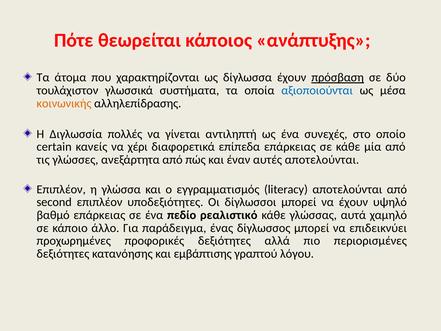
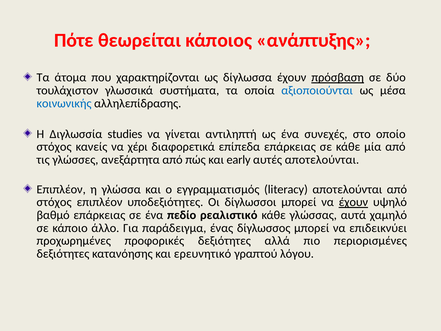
κοινωνικής colour: orange -> blue (64, 103)
πολλές: πολλές -> studies (125, 134)
certain: certain -> στόχος (54, 147)
έναν: έναν -> early (239, 160)
second: second -> στόχος (54, 202)
έχουν underline: none -> present (353, 202)
εμβάπτισης: εμβάπτισης -> ερευνητικό (203, 254)
